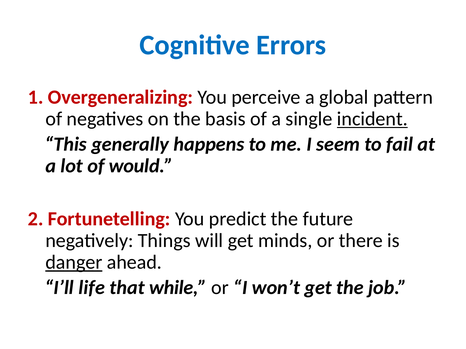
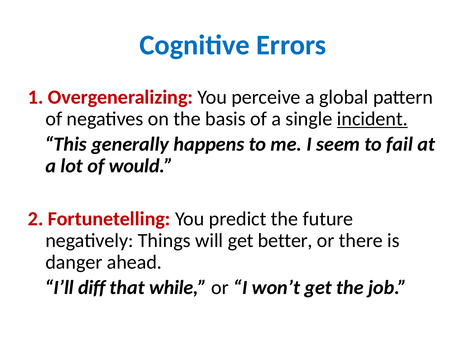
minds: minds -> better (285, 241)
danger underline: present -> none (74, 263)
life: life -> diff (92, 288)
